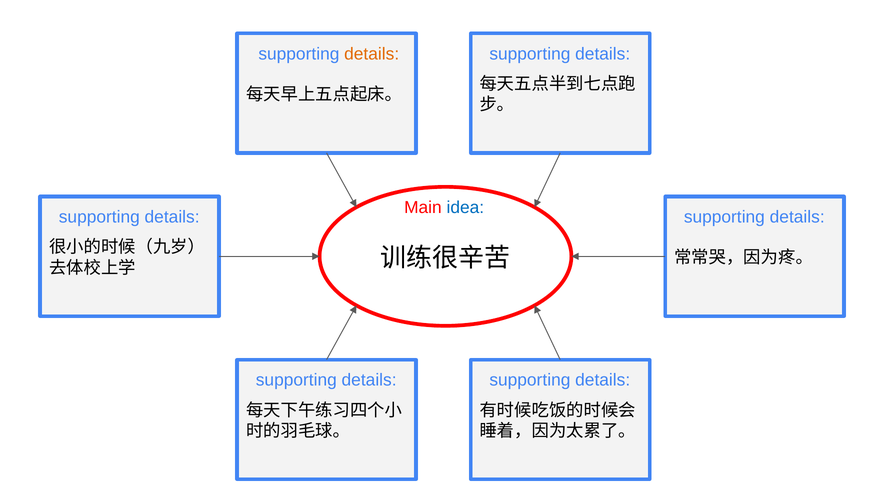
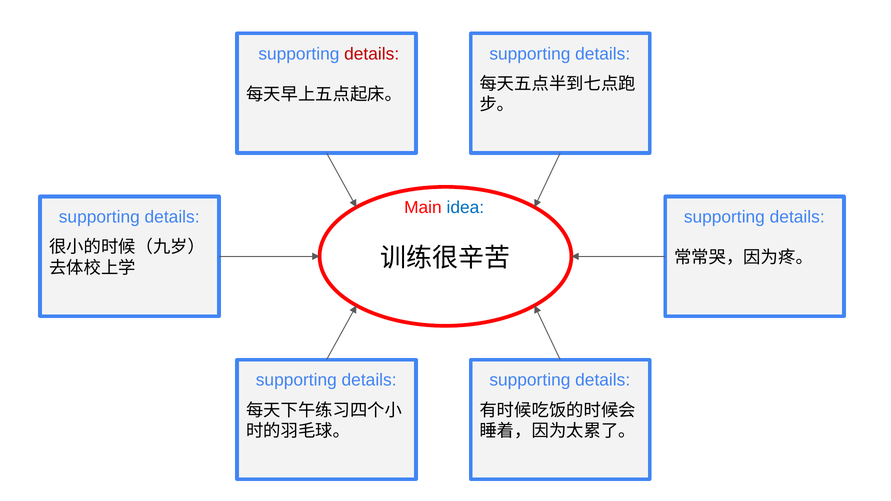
details colour: orange -> red (372, 54)
